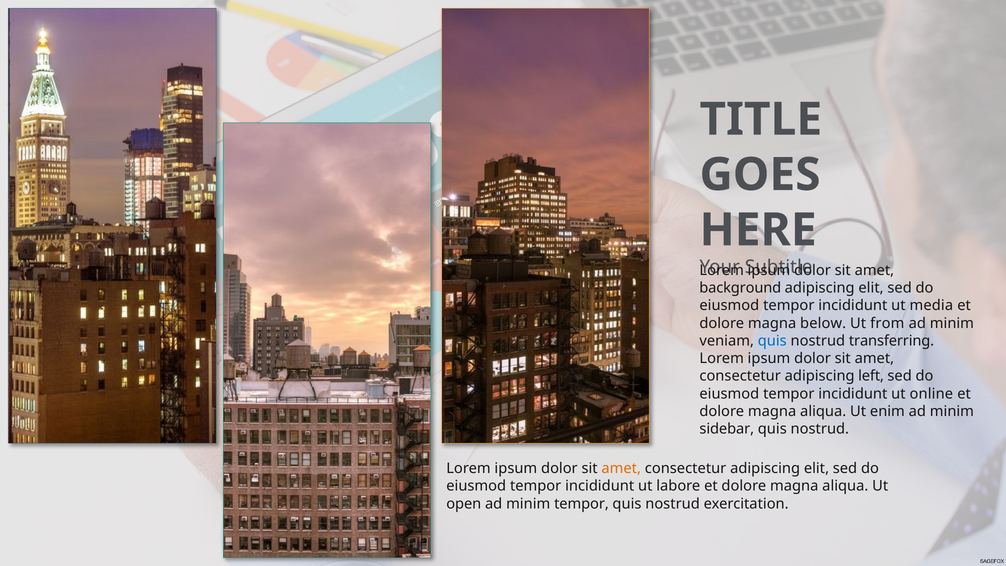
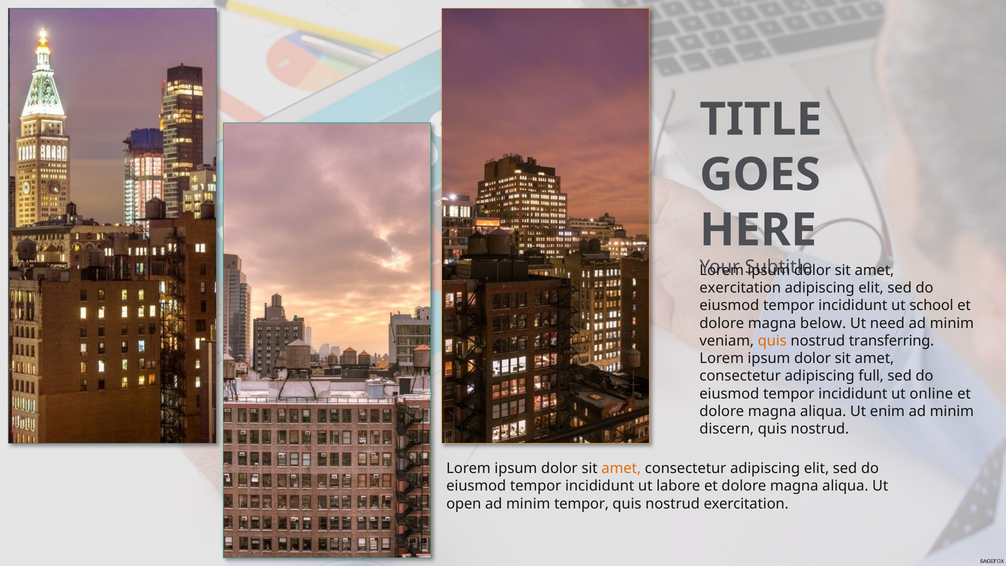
background: background -> exercitation (740, 288)
media: media -> school (931, 306)
from: from -> need (887, 323)
quis colour: blue -> orange (772, 341)
left: left -> full (871, 376)
sidebar: sidebar -> discern (727, 429)
